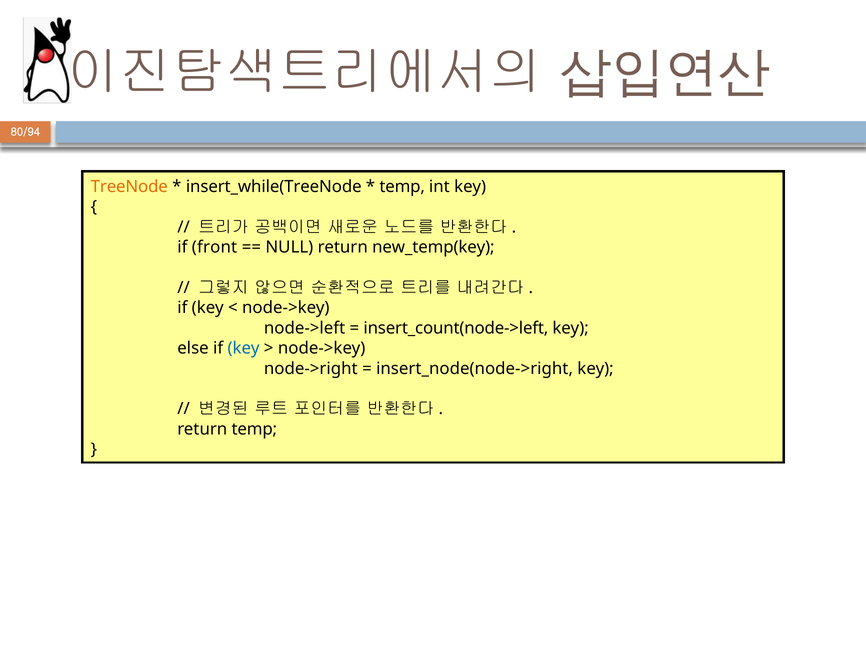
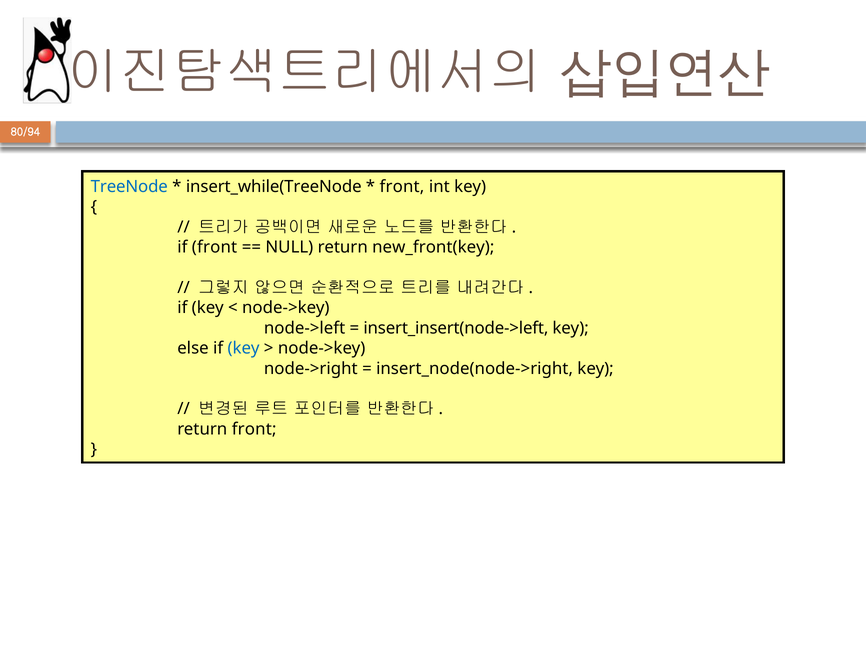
TreeNode colour: orange -> blue (129, 187)
temp: temp -> front (402, 187)
new_temp(key: new_temp(key -> new_front(key (433, 247)
insert_count(node->left: insert_count(node->left -> insert_insert(node->left (456, 328)
return temp: temp -> front (254, 429)
